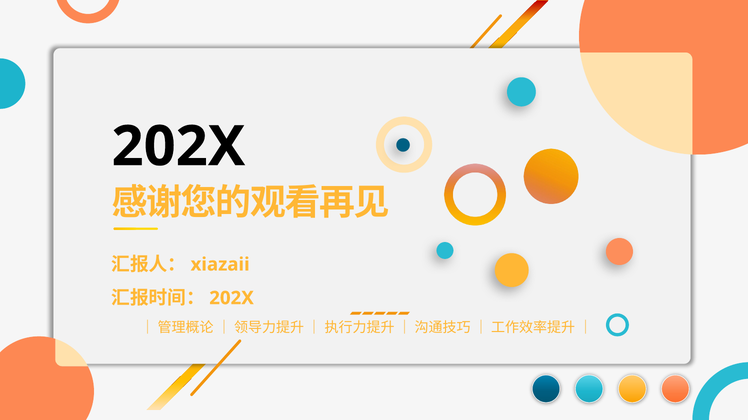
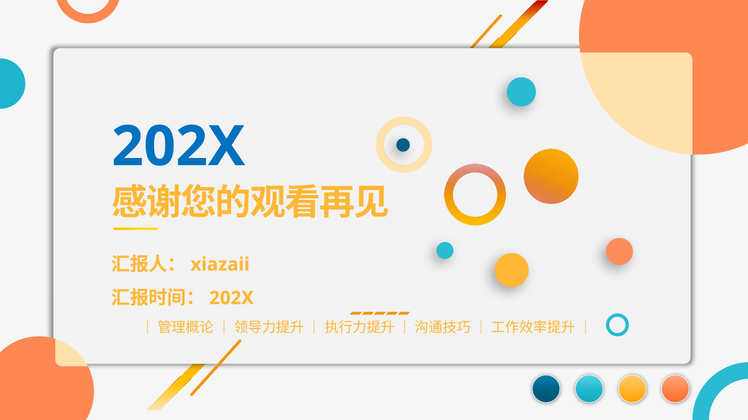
202X colour: black -> blue (178, 147)
